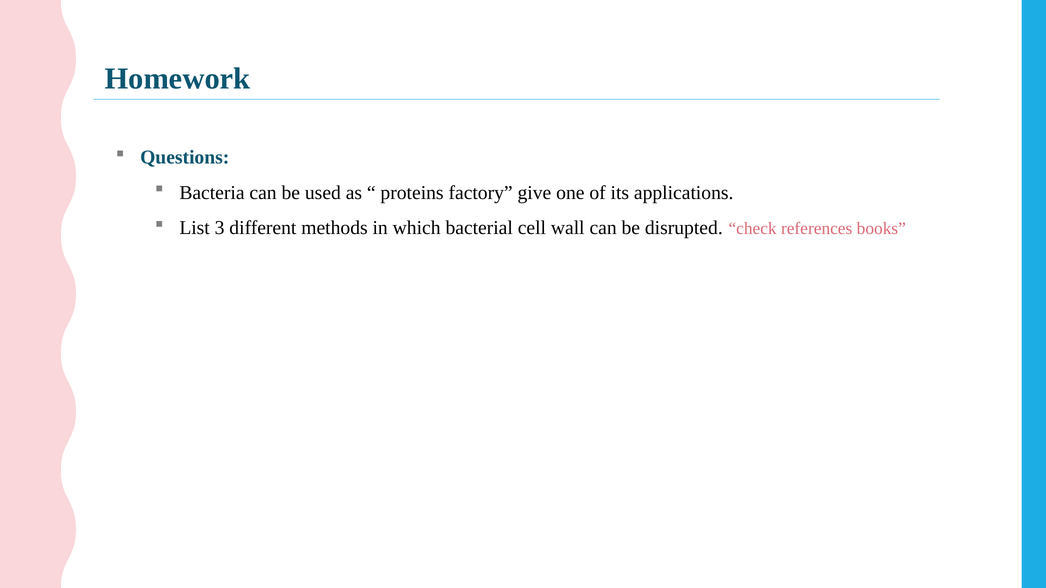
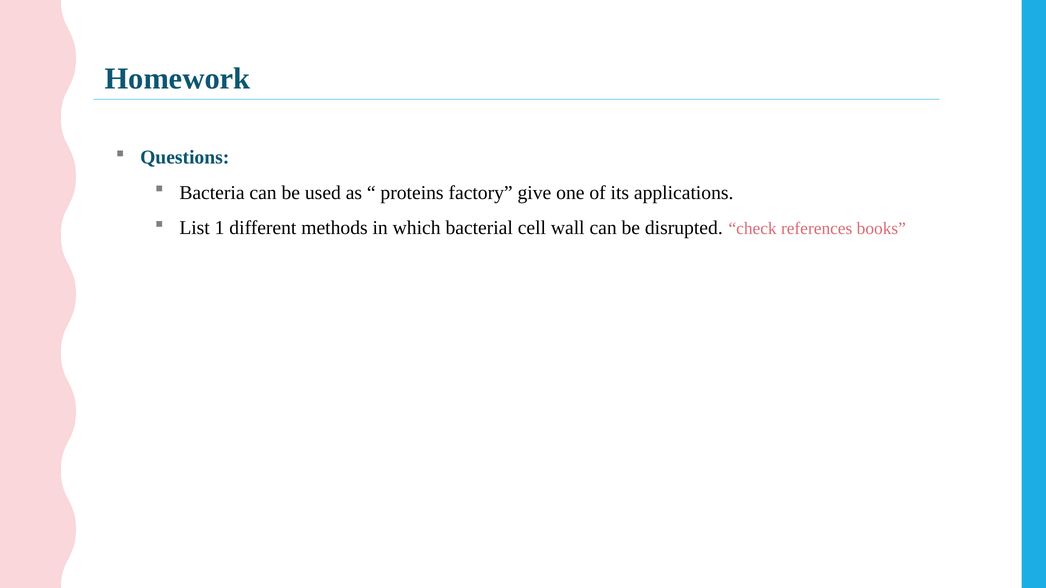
3: 3 -> 1 (220, 228)
